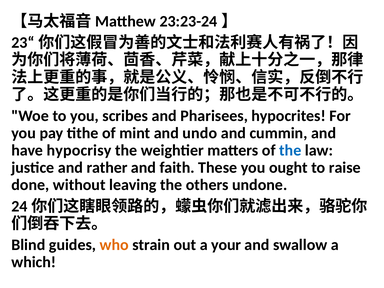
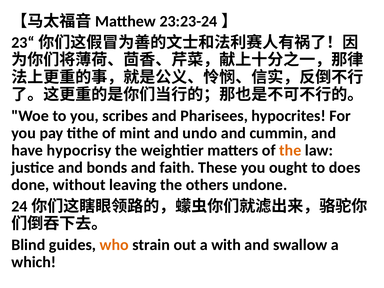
the colour: blue -> orange (290, 150)
rather: rather -> bonds (107, 168)
raise: raise -> does (345, 168)
your: your -> with (226, 245)
